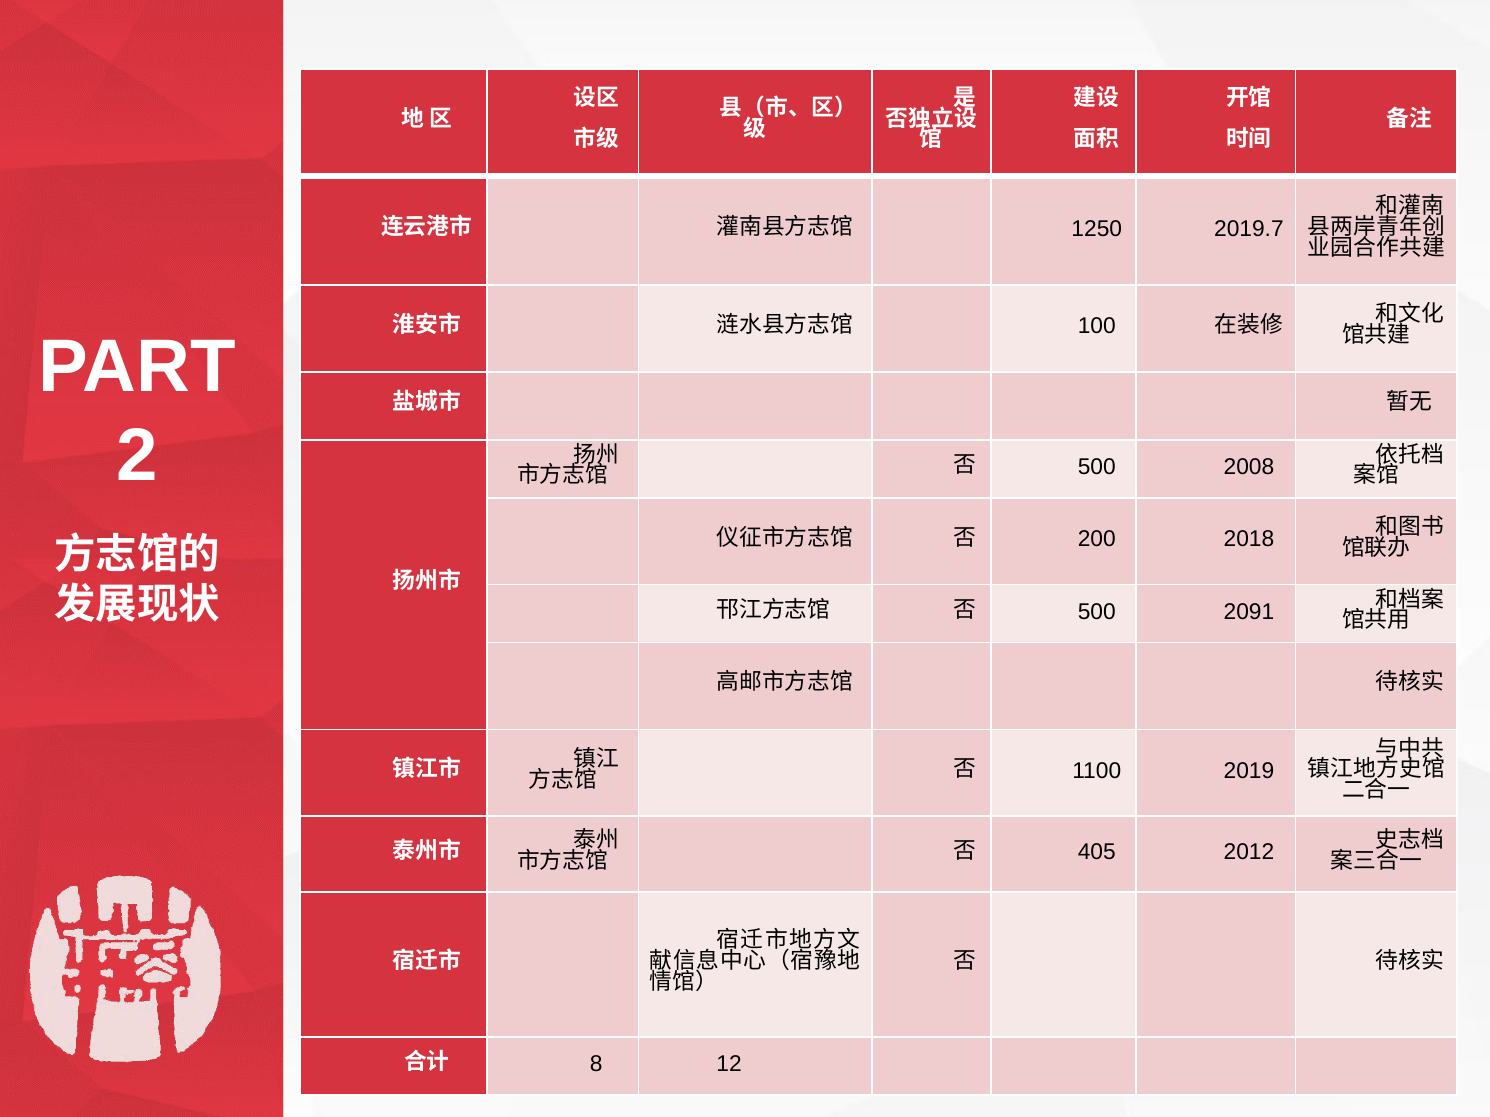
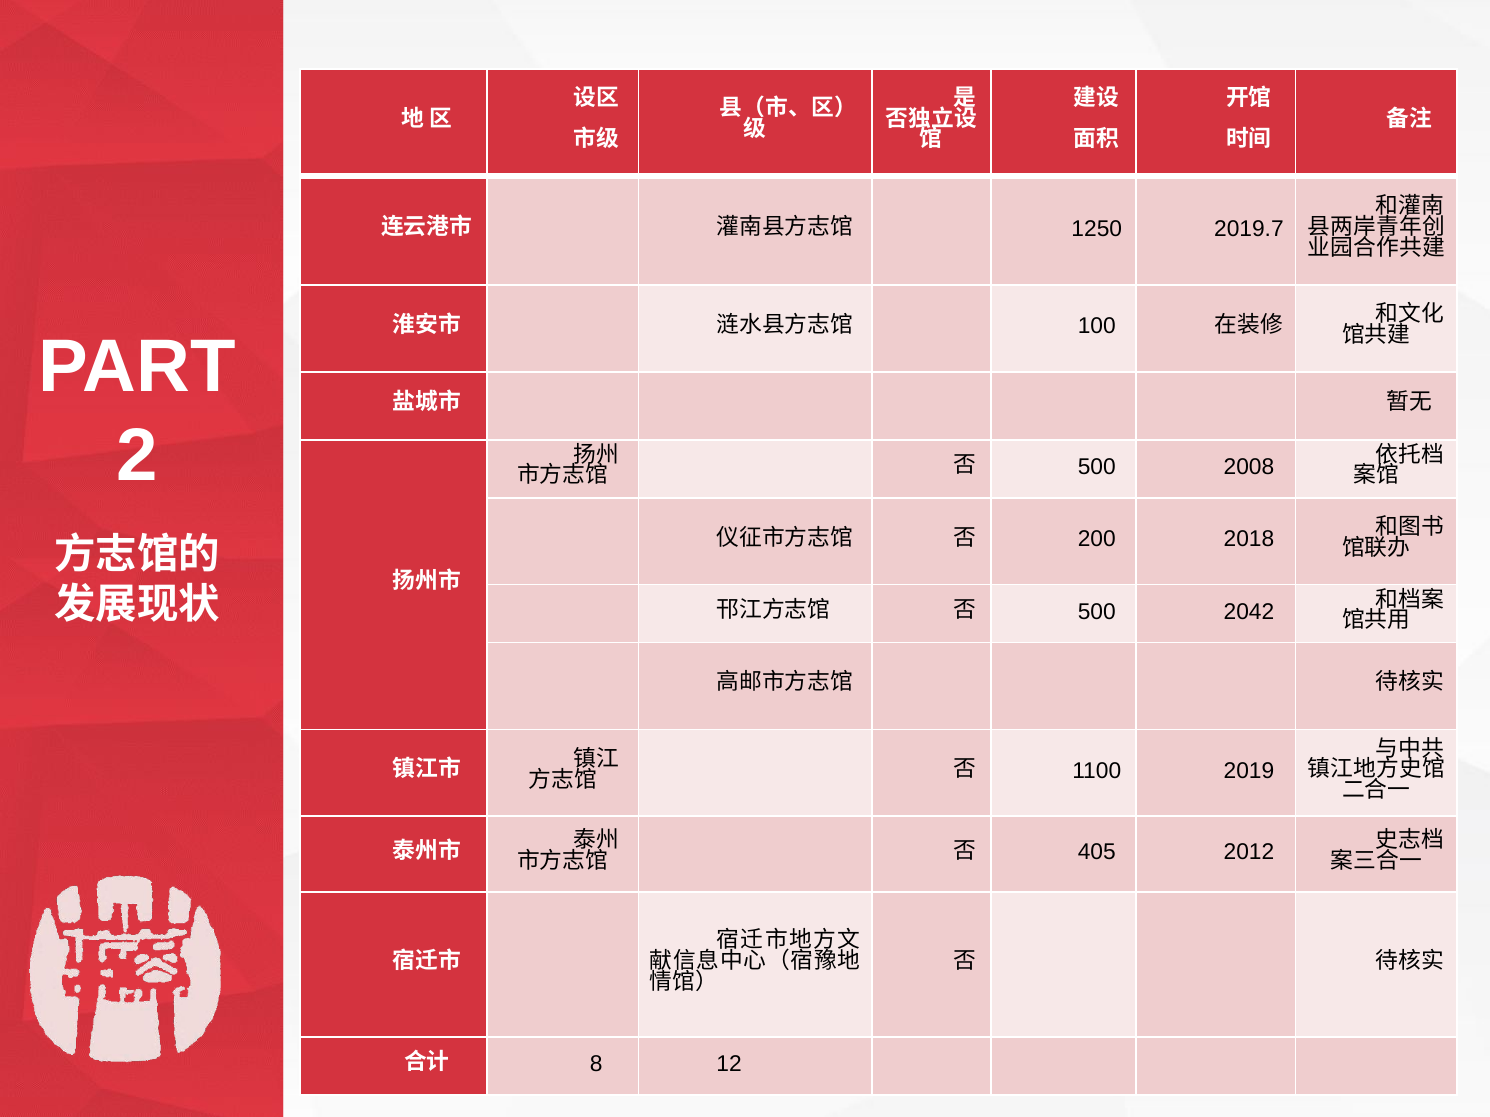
2091: 2091 -> 2042 (1249, 612)
